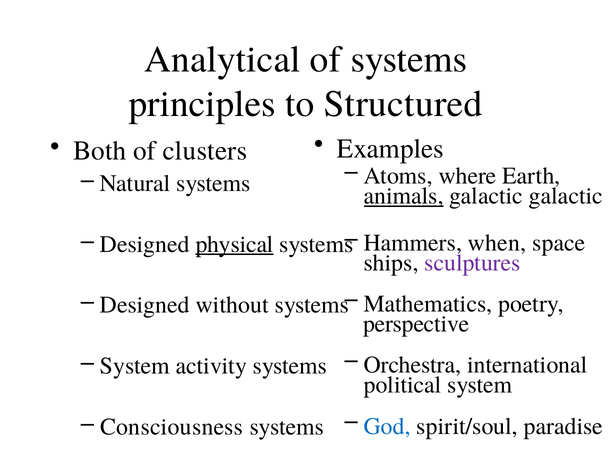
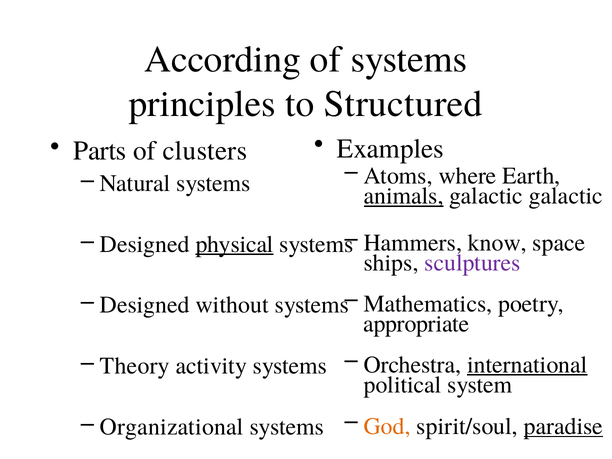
Analytical: Analytical -> According (223, 59)
Both: Both -> Parts (100, 151)
when: when -> know (497, 243)
perspective: perspective -> appropriate (416, 324)
international underline: none -> present (527, 365)
System: System -> Theory (135, 366)
God colour: blue -> orange (387, 426)
paradise underline: none -> present (563, 426)
Consciousness: Consciousness -> Organizational (172, 427)
